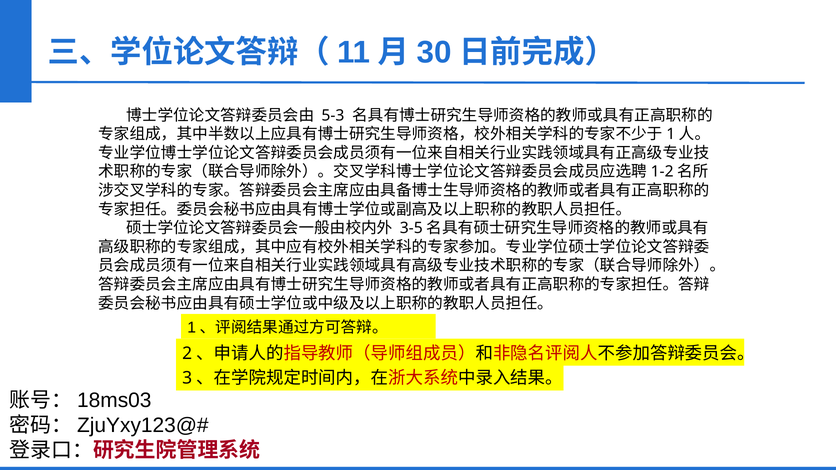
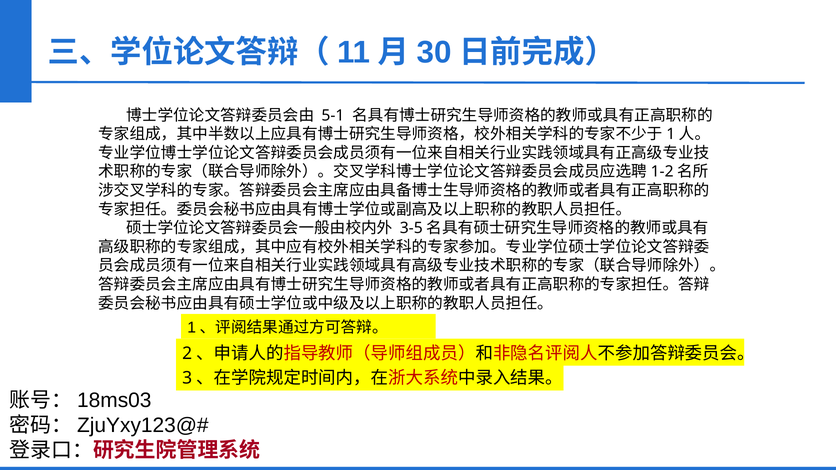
5-3: 5-3 -> 5-1 (333, 115)
